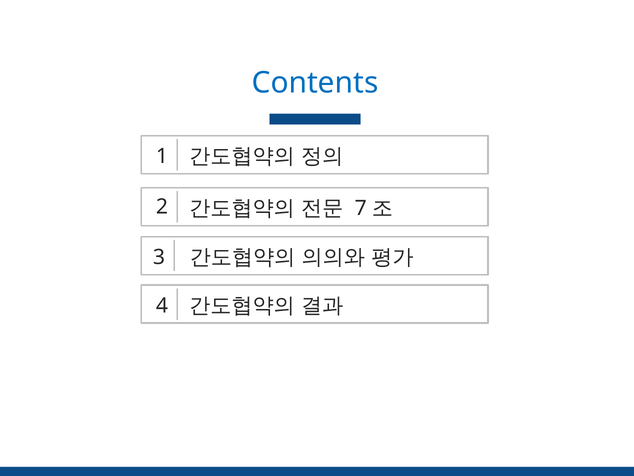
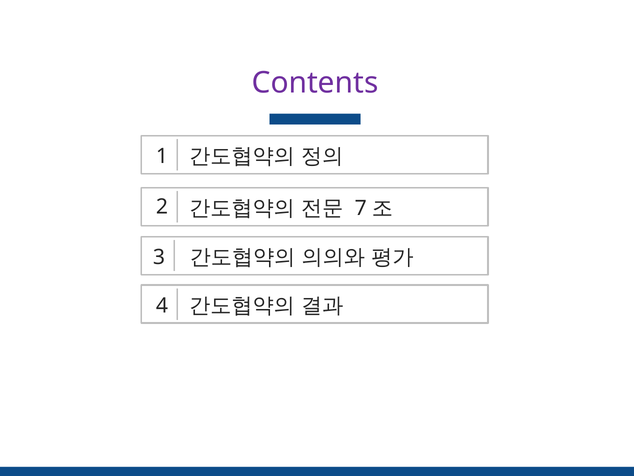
Contents colour: blue -> purple (315, 83)
